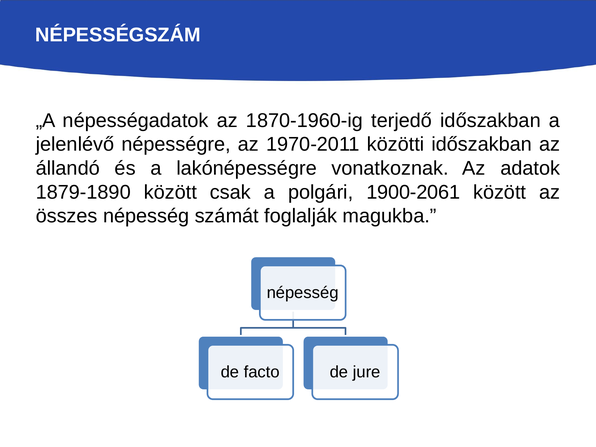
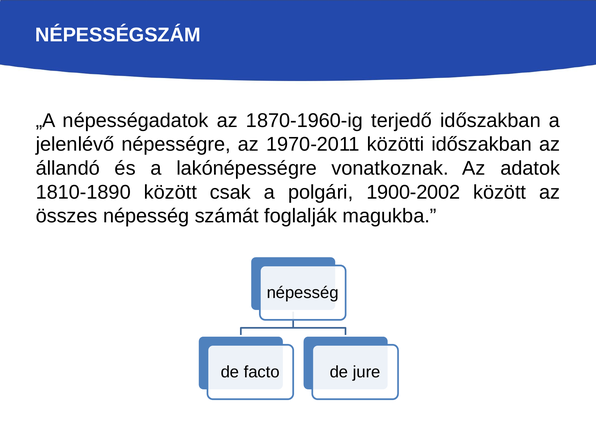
1879-1890: 1879-1890 -> 1810-1890 (83, 192)
1900-2061: 1900-2061 -> 1900-2002 (413, 192)
